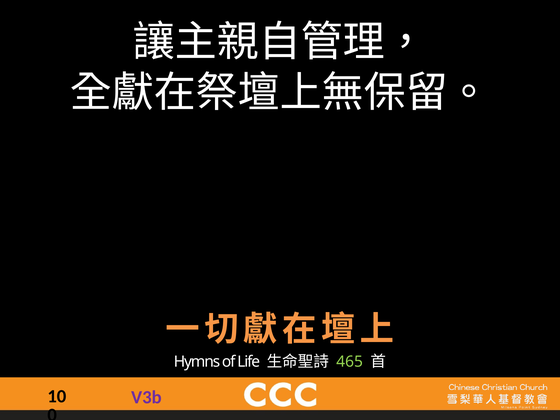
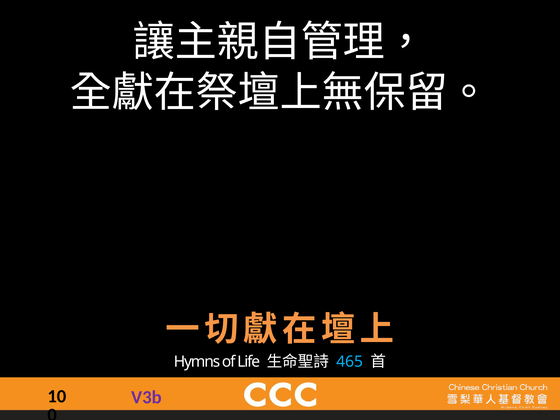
465 colour: light green -> light blue (350, 362)
